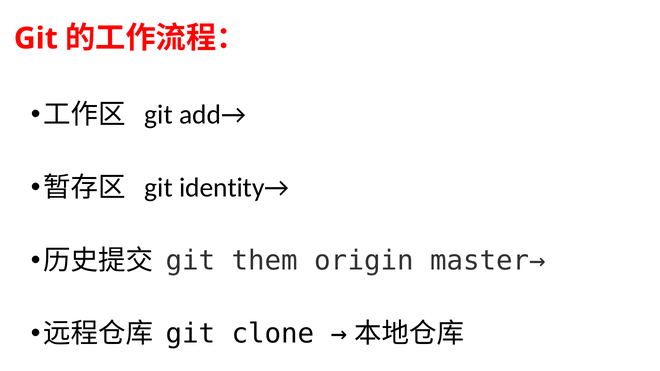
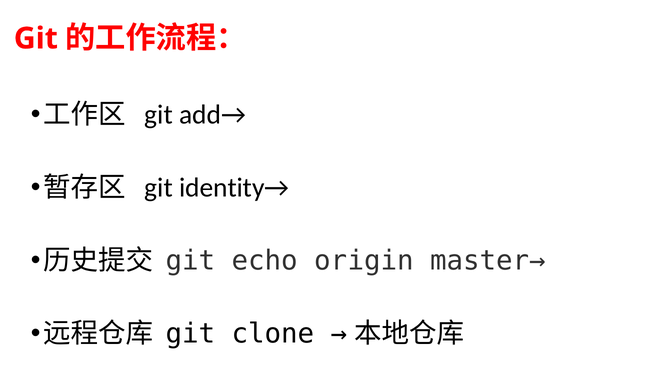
them: them -> echo (265, 261)
